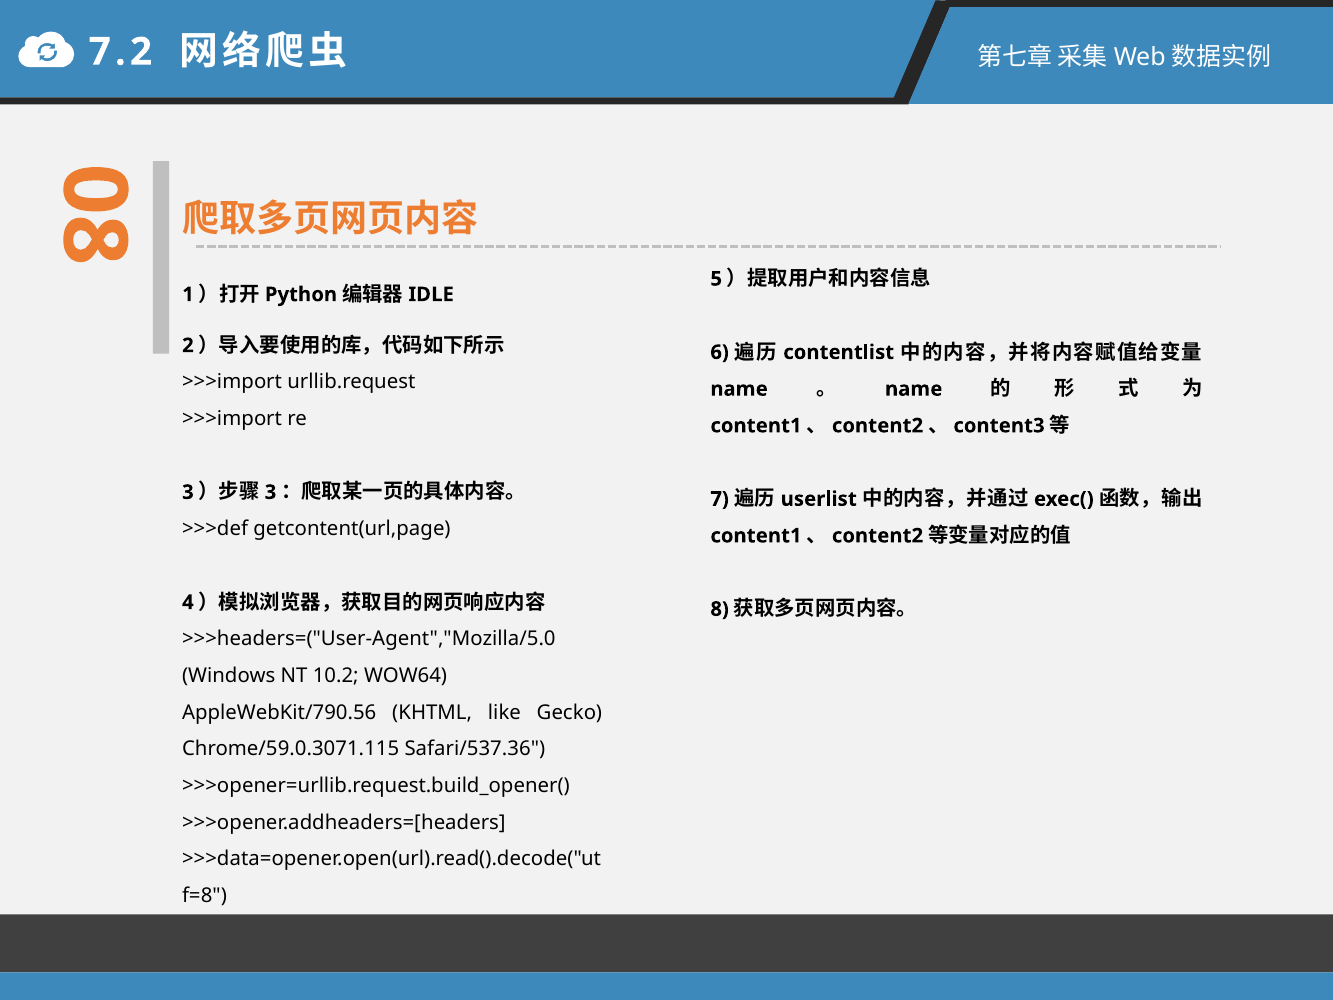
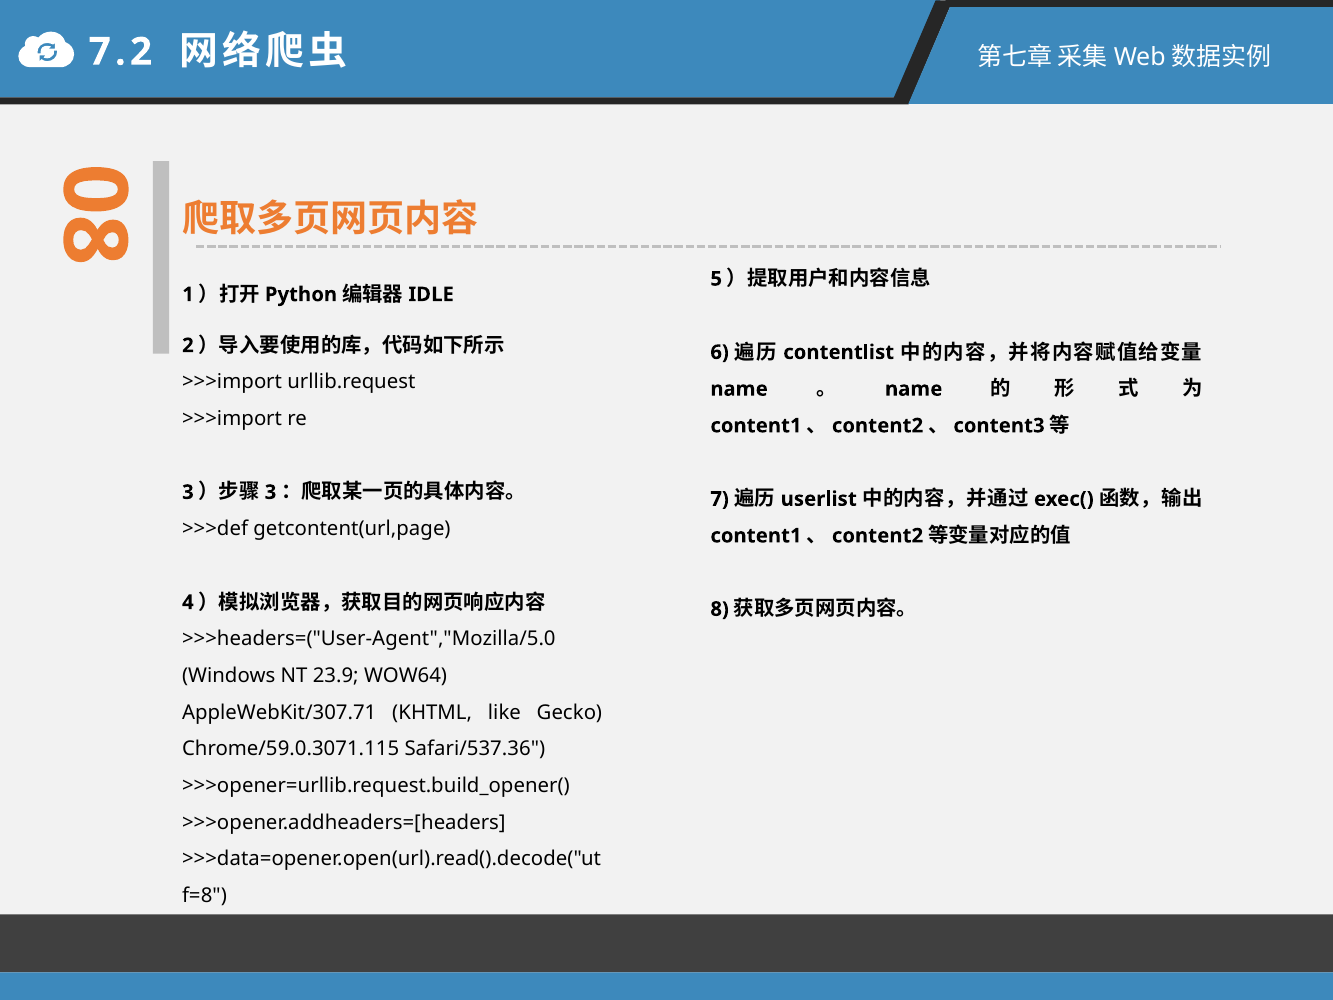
10.2: 10.2 -> 23.9 (336, 676)
AppleWebKit/790.56: AppleWebKit/790.56 -> AppleWebKit/307.71 (279, 712)
